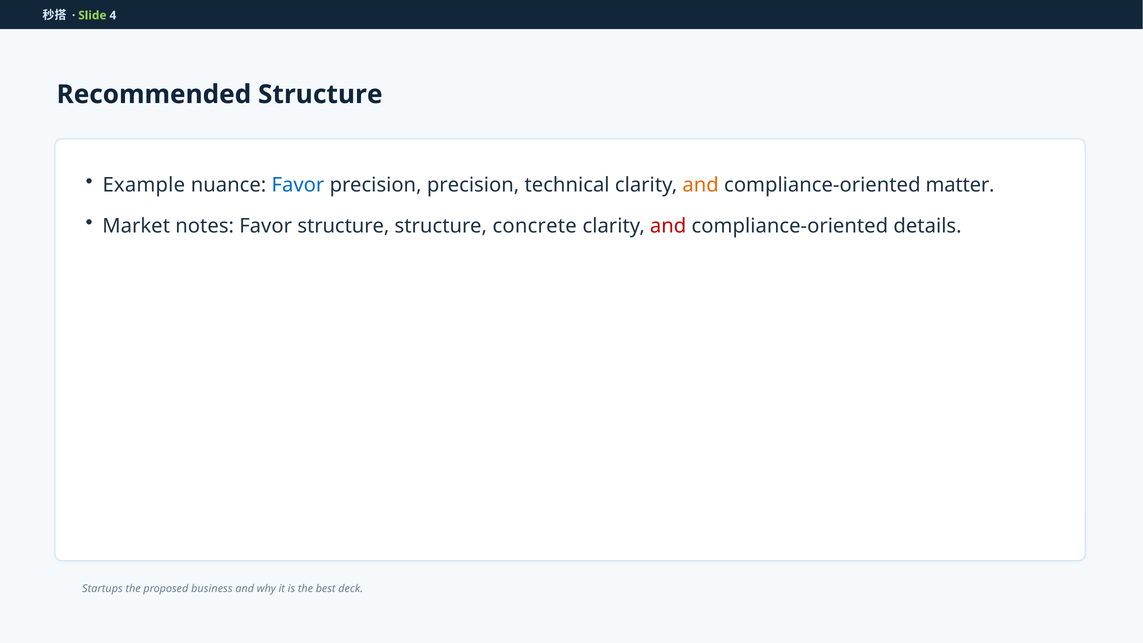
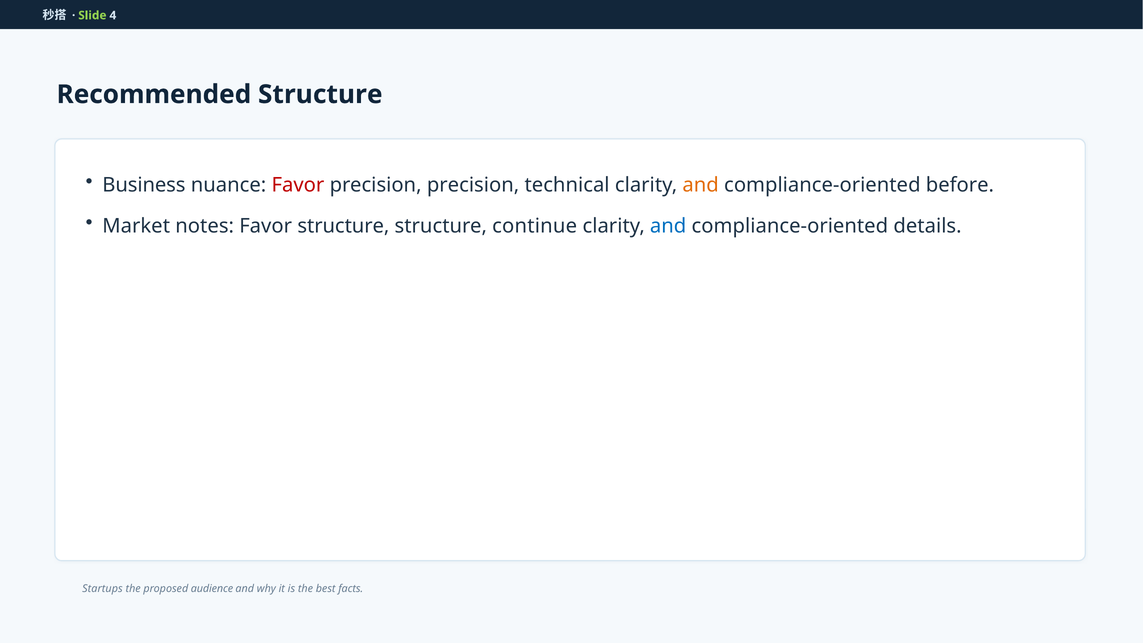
Example: Example -> Business (144, 185)
Favor colour: blue -> red (298, 185)
matter: matter -> before (960, 185)
concrete: concrete -> continue (535, 226)
and colour: red -> blue (668, 226)
business: business -> audience (212, 589)
deck: deck -> facts (351, 589)
